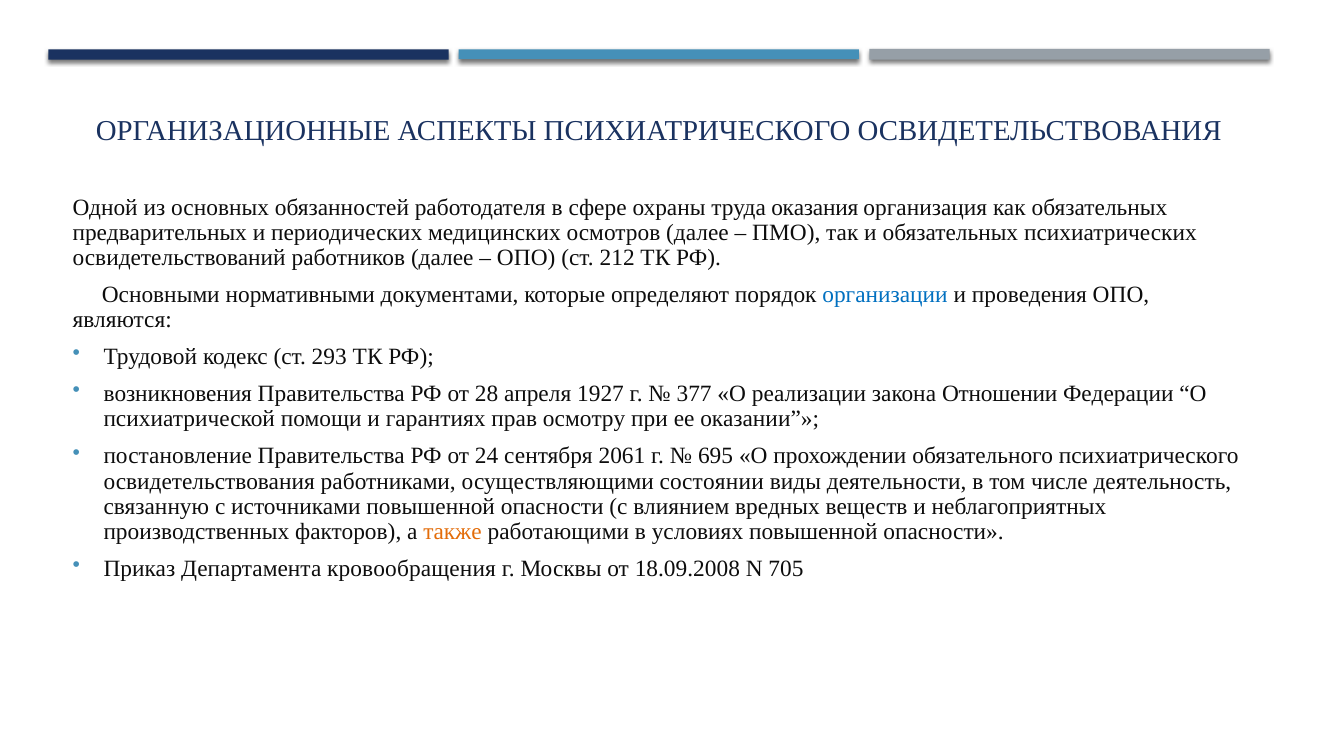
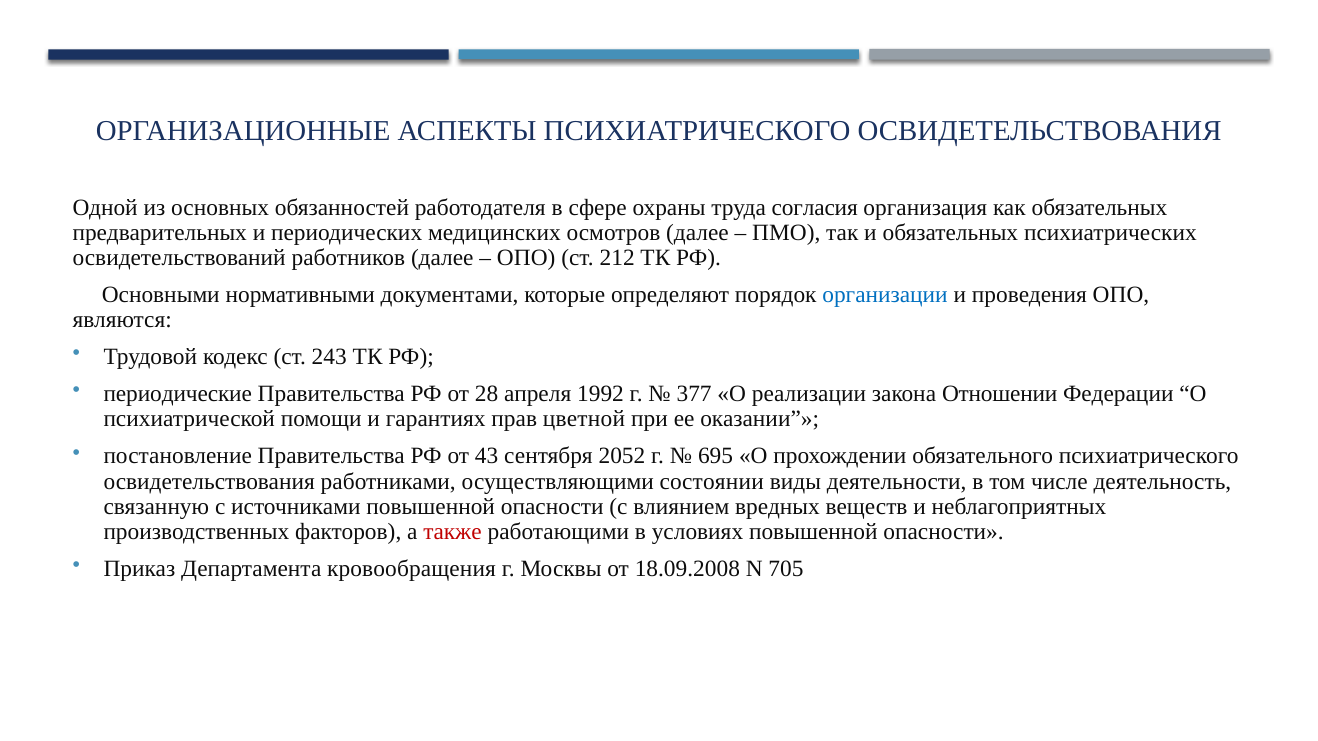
оказания: оказания -> согласия (815, 207)
293: 293 -> 243 (329, 357)
возникновения: возникновения -> периодические (178, 394)
1927: 1927 -> 1992 (601, 394)
осмотру: осмотру -> цветной (584, 419)
24: 24 -> 43 (487, 456)
2061: 2061 -> 2052 (622, 456)
также colour: orange -> red (453, 532)
